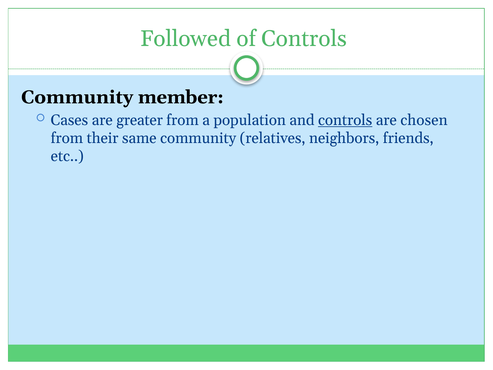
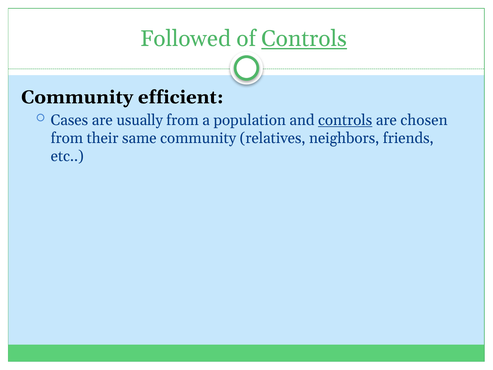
Controls underline: none -> present (304, 39)
member: member -> efficient (181, 97)
greater: greater -> usually (140, 120)
